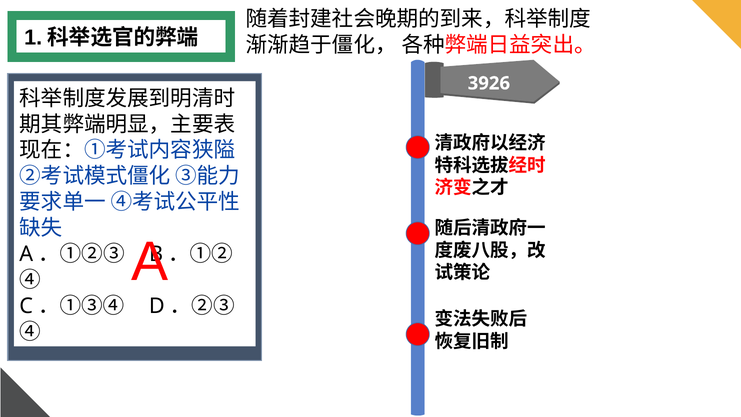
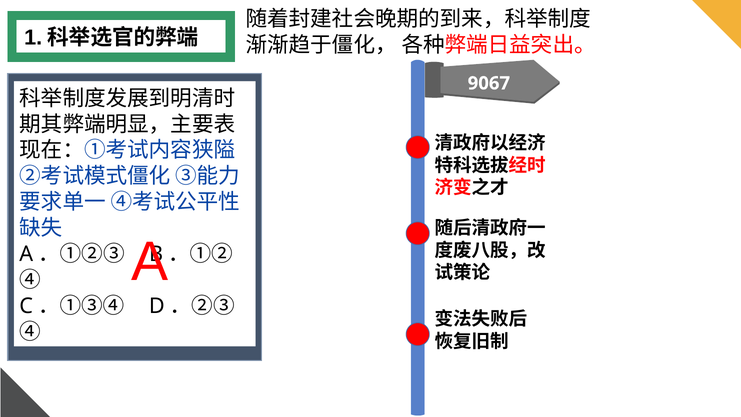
3926: 3926 -> 9067 (489, 83)
